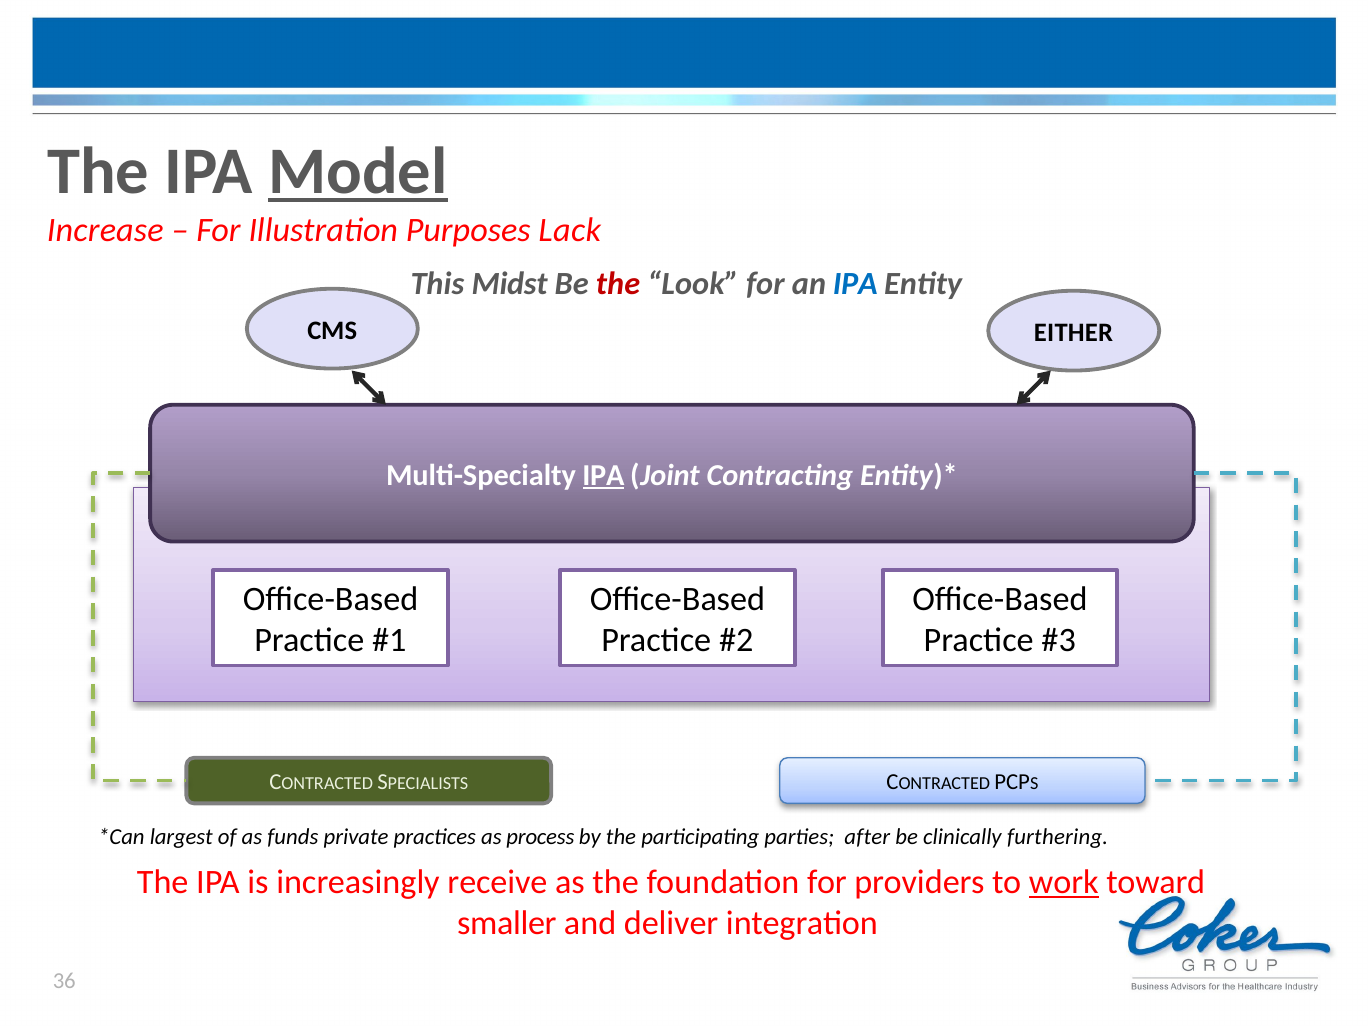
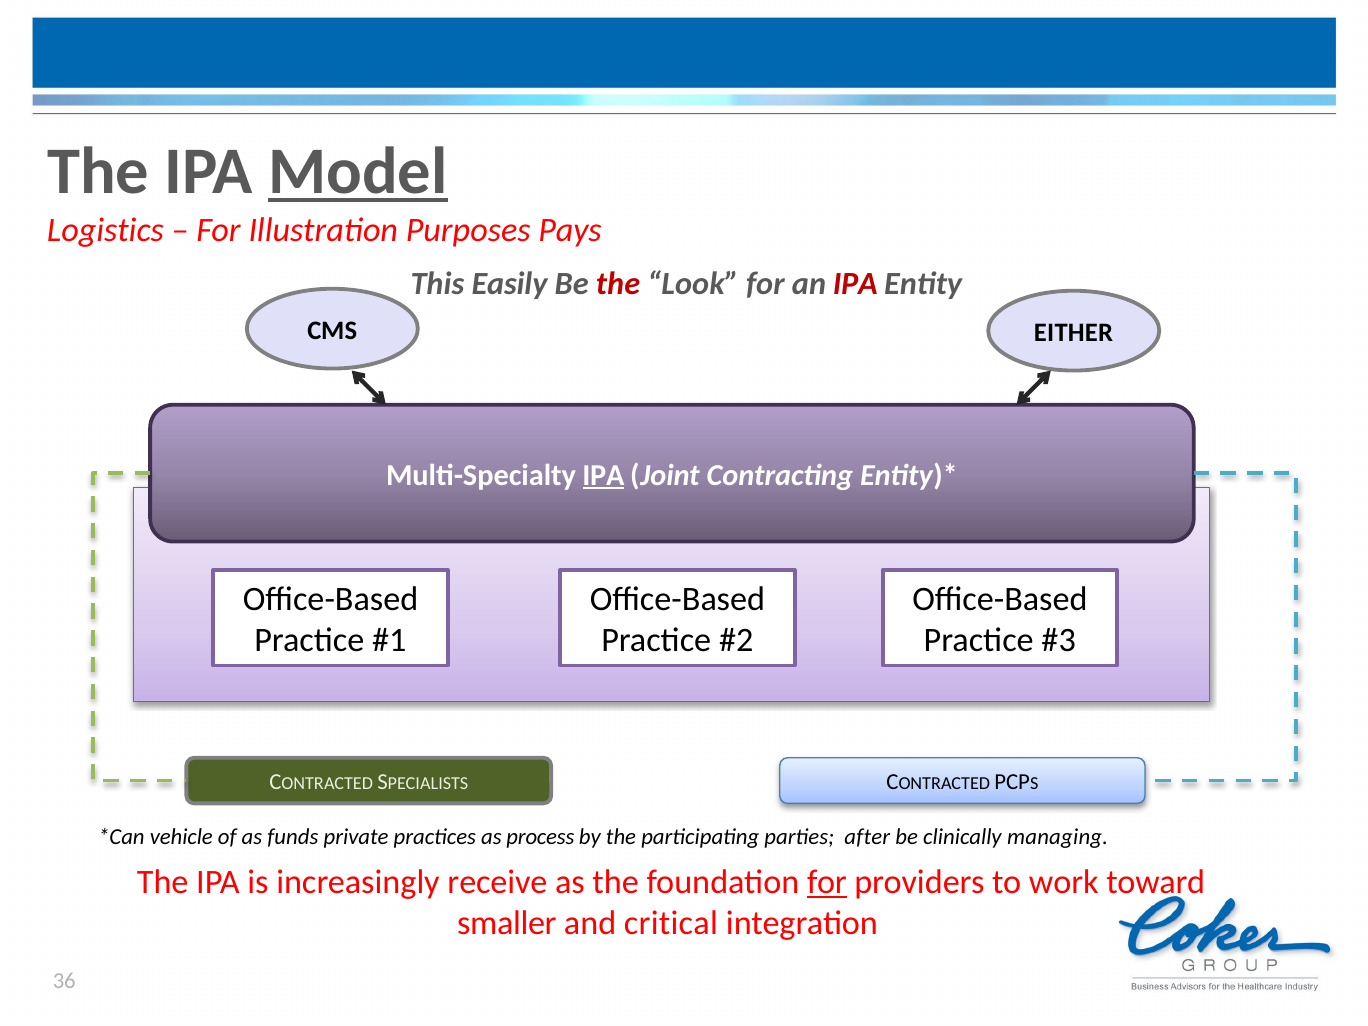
Increase: Increase -> Logistics (105, 230)
Lack: Lack -> Pays (570, 230)
Midst: Midst -> Easily (510, 284)
IPA colour: blue -> red (855, 284)
largest: largest -> vehicle (181, 837)
furthering: furthering -> managing (1058, 837)
for underline: none -> present (827, 882)
work underline: present -> none (1064, 882)
deliver: deliver -> critical (671, 923)
